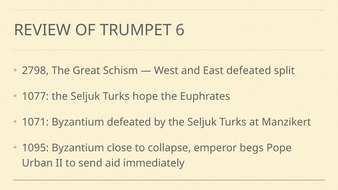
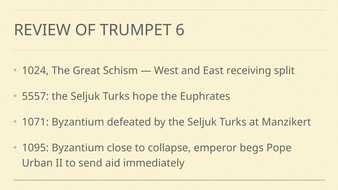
2798: 2798 -> 1024 (35, 71)
East defeated: defeated -> receiving (249, 71)
1077: 1077 -> 5557 (35, 96)
